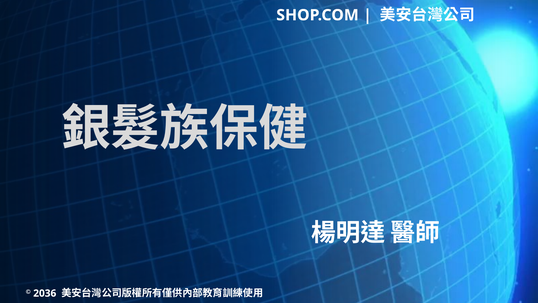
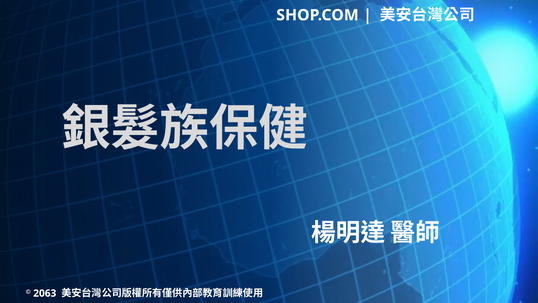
2036: 2036 -> 2063 (45, 293)
